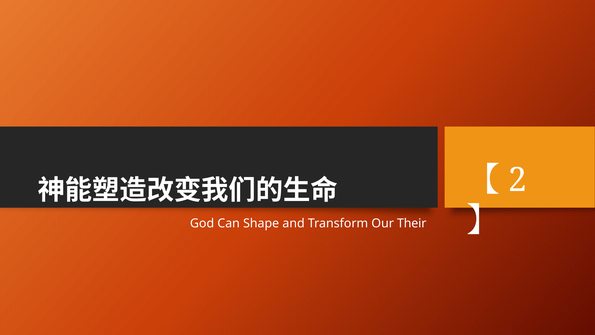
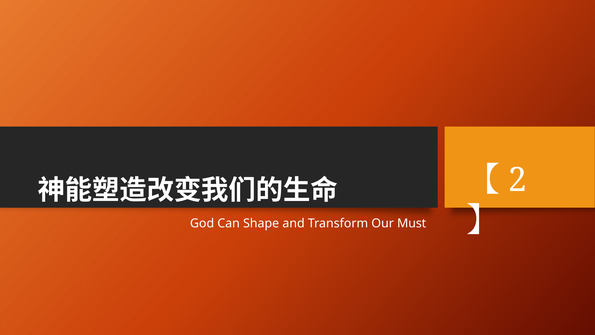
Their: Their -> Must (412, 223)
